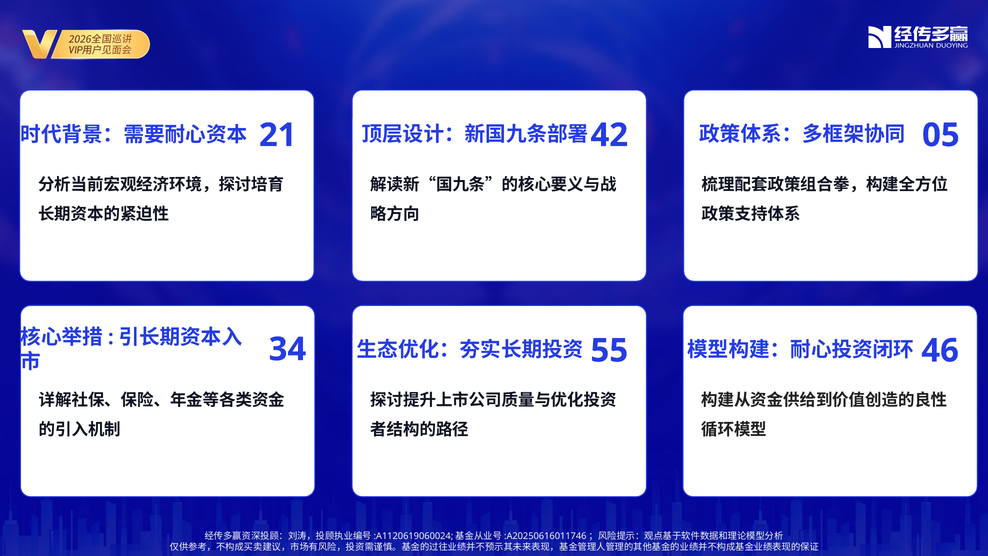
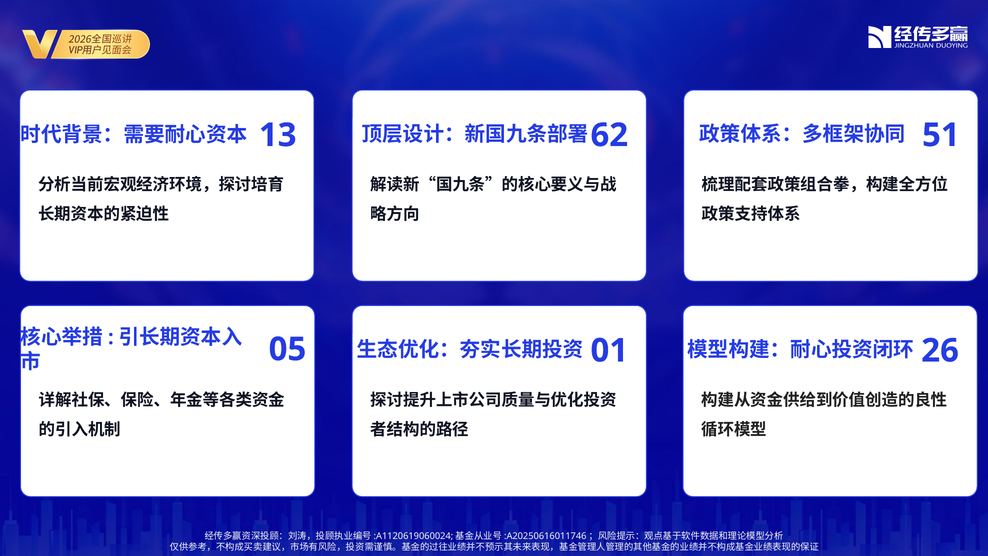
42: 42 -> 62 (609, 135)
05: 05 -> 51 (941, 135)
21: 21 -> 13 (278, 135)
55: 55 -> 01 (609, 351)
46: 46 -> 26 (940, 351)
34: 34 -> 05 (287, 349)
